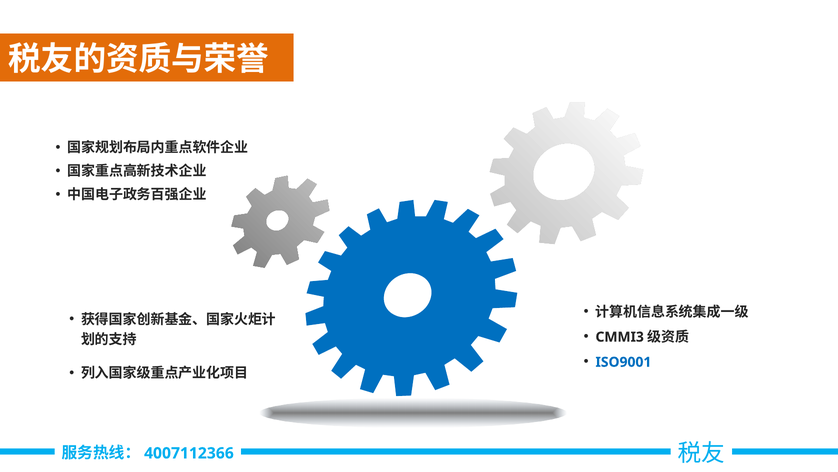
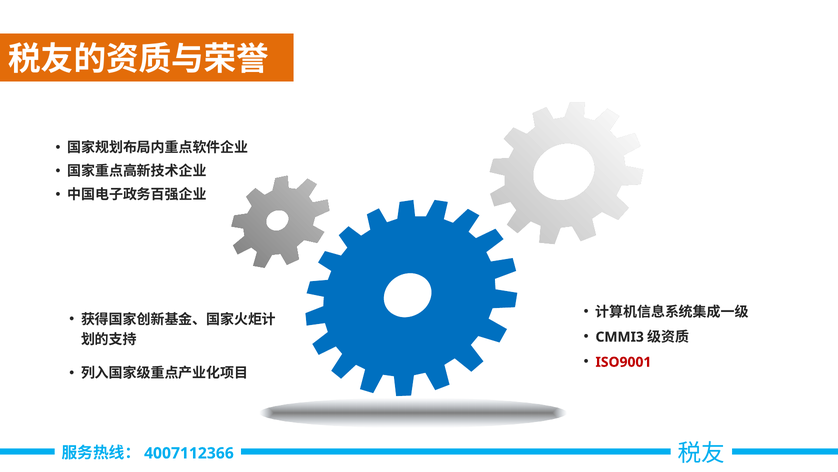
ISO9001 colour: blue -> red (623, 362)
